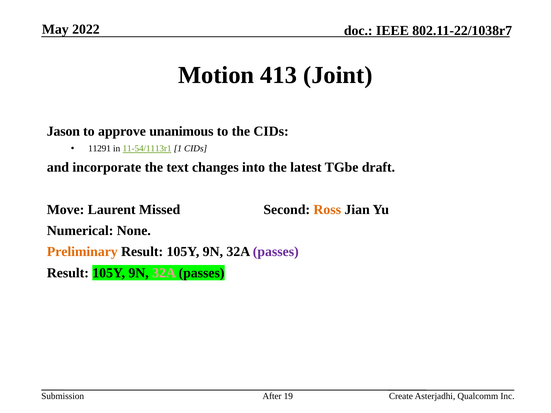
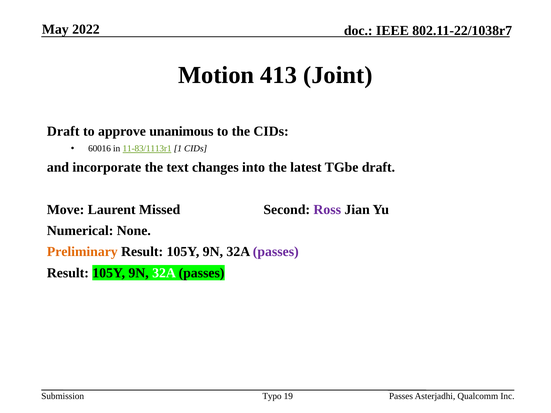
Jason: Jason -> Draft (63, 131)
11291: 11291 -> 60016 (100, 149)
11-54/1113r1: 11-54/1113r1 -> 11-83/1113r1 (147, 149)
Ross colour: orange -> purple (327, 210)
32A colour: pink -> white (164, 273)
After: After -> Typo (272, 396)
Create: Create -> Passes (401, 396)
